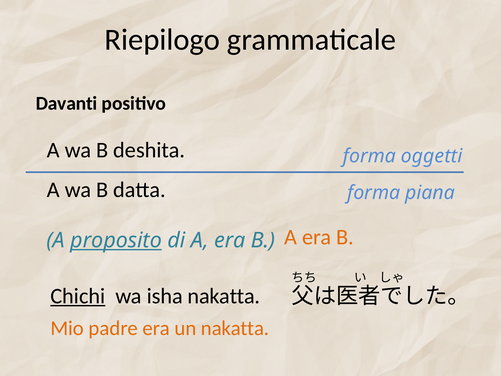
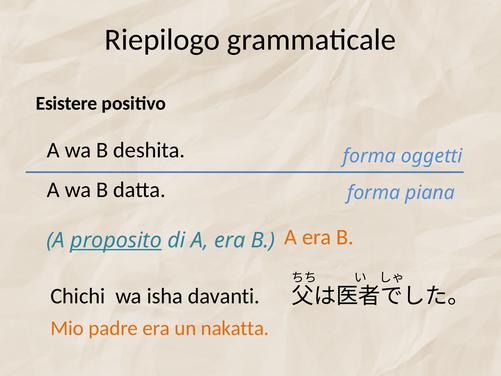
Davanti: Davanti -> Esistere (67, 103)
Chichi underline: present -> none (78, 296)
isha nakatta: nakatta -> davanti (224, 296)
